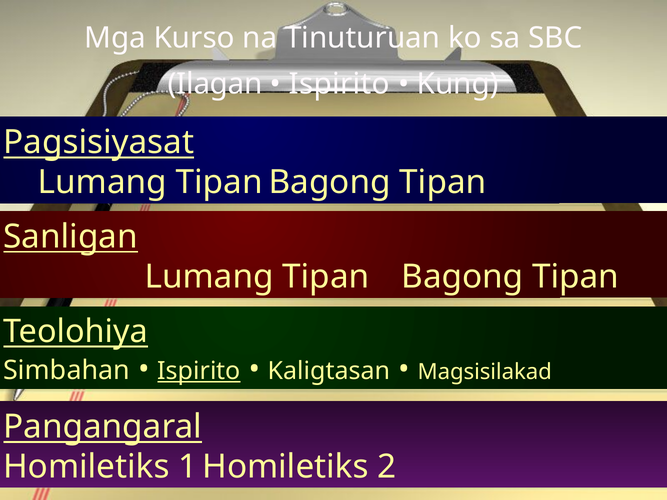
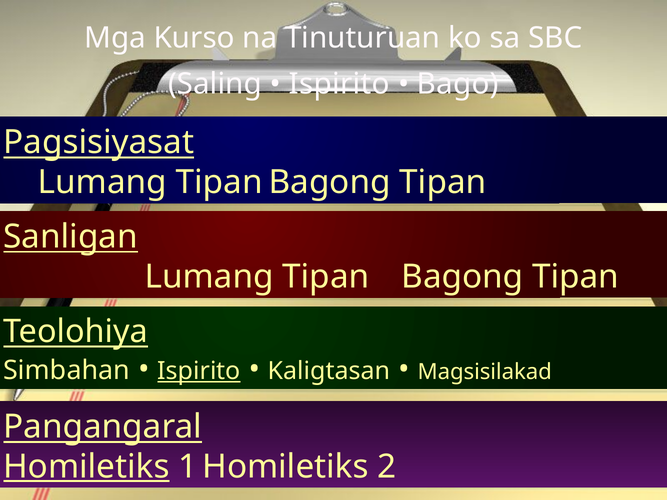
Ilagan: Ilagan -> Saling (215, 84)
Kung: Kung -> Bago (458, 84)
Homiletiks underline: none -> present (86, 467)
